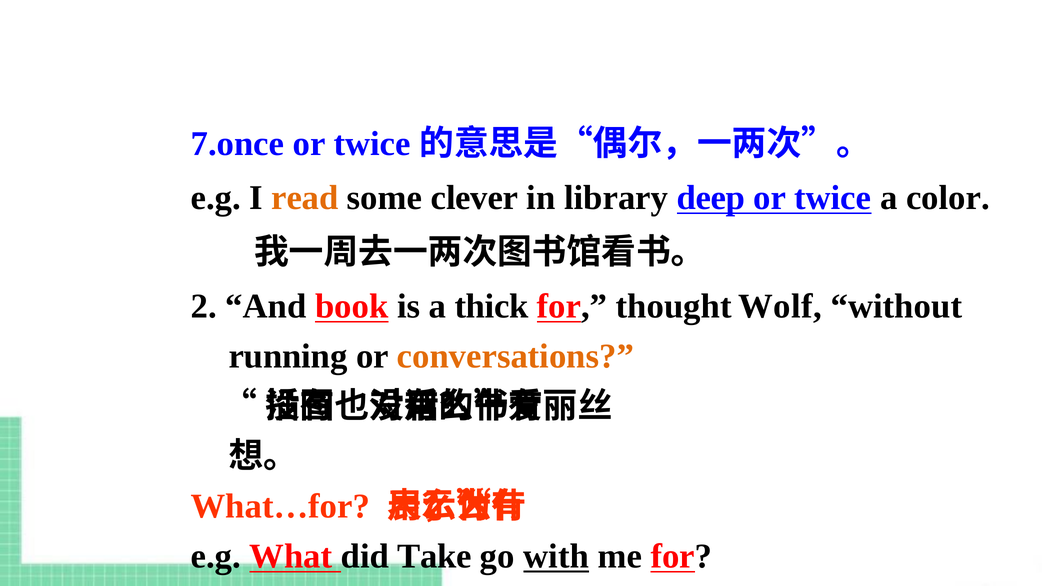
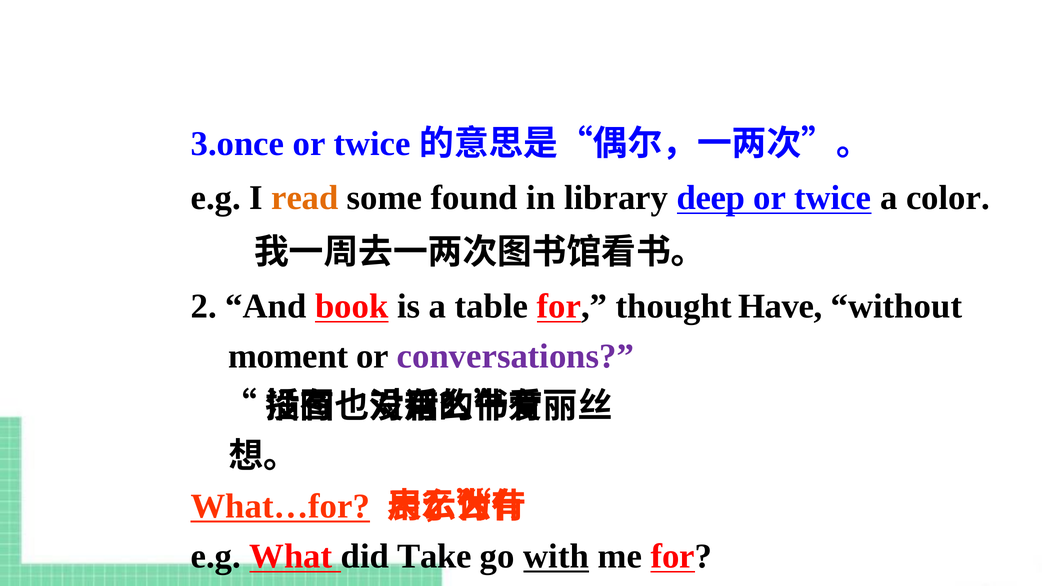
7.once: 7.once -> 3.once (237, 144)
clever: clever -> found (474, 198)
thick: thick -> table (491, 306)
Wolf: Wolf -> Have (780, 306)
running: running -> moment (288, 356)
conversations colour: orange -> purple (515, 356)
What…for underline: none -> present (280, 506)
